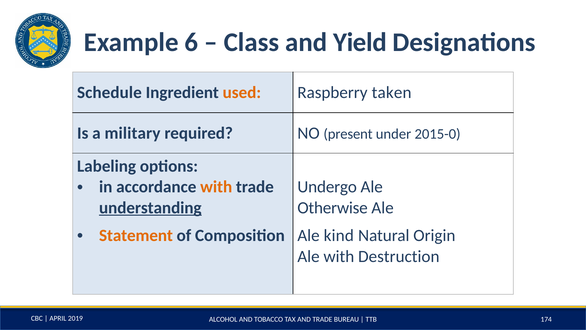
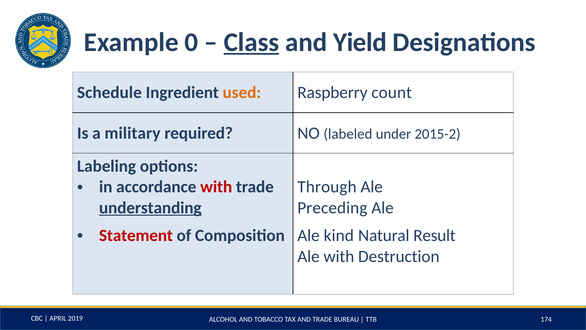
6: 6 -> 0 (191, 42)
Class underline: none -> present (251, 42)
taken: taken -> count (392, 92)
present: present -> labeled (348, 134)
2015-0: 2015-0 -> 2015-2 (438, 134)
with colour: orange -> red (216, 187)
Undergo: Undergo -> Through (327, 187)
Otherwise: Otherwise -> Preceding (332, 208)
Statement colour: orange -> red (136, 235)
Origin: Origin -> Result (434, 235)
